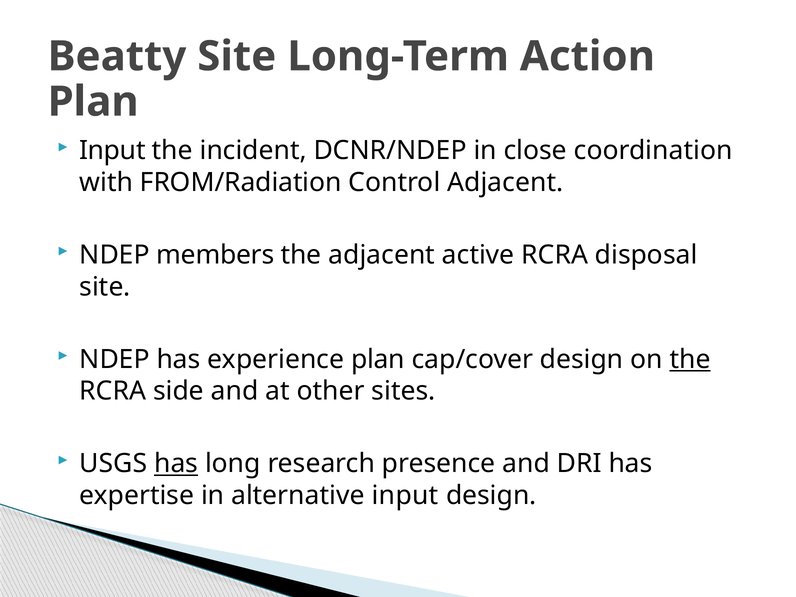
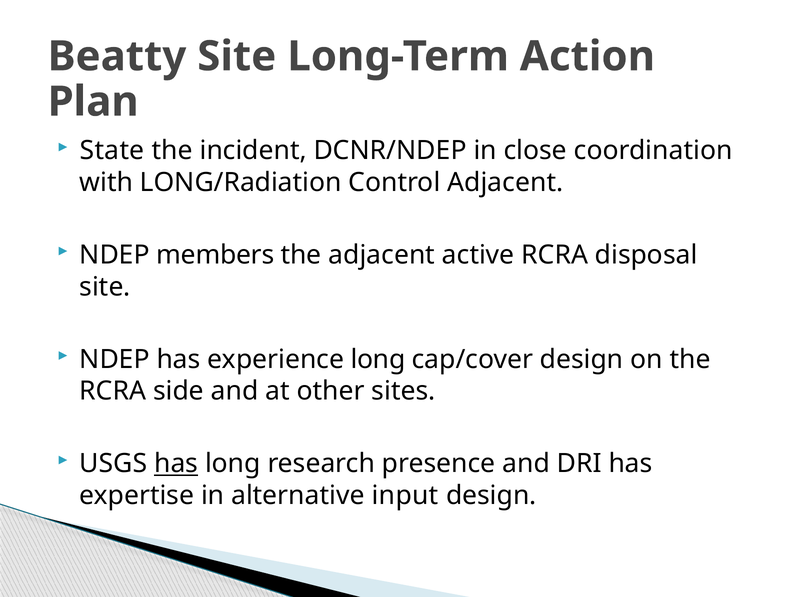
Input: Input -> State (112, 151)
FROM/Radiation: FROM/Radiation -> LONG/Radiation (241, 182)
experience plan: plan -> long (378, 359)
the underline: present -> none (690, 359)
